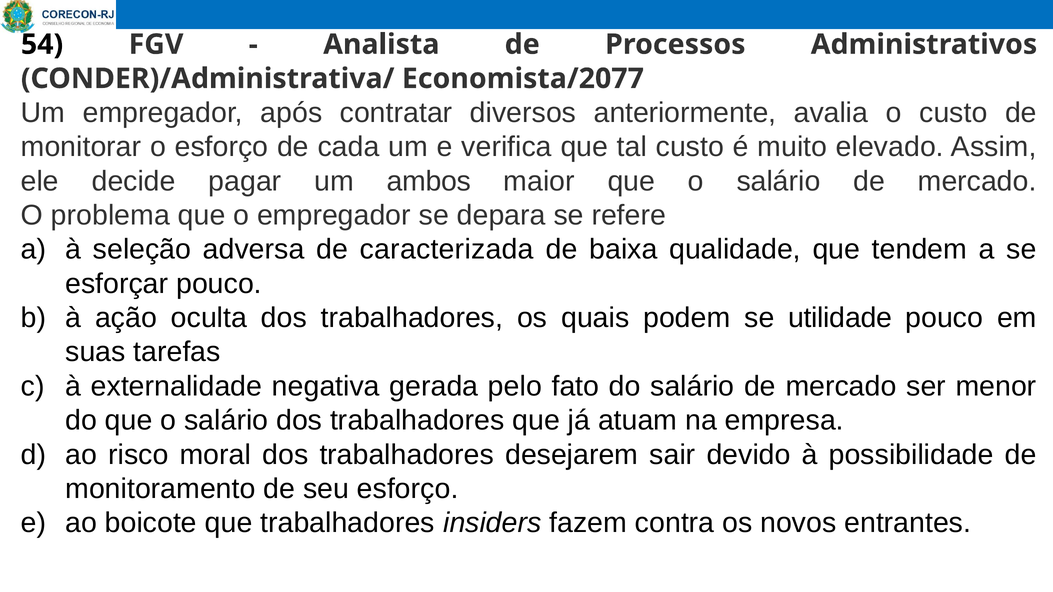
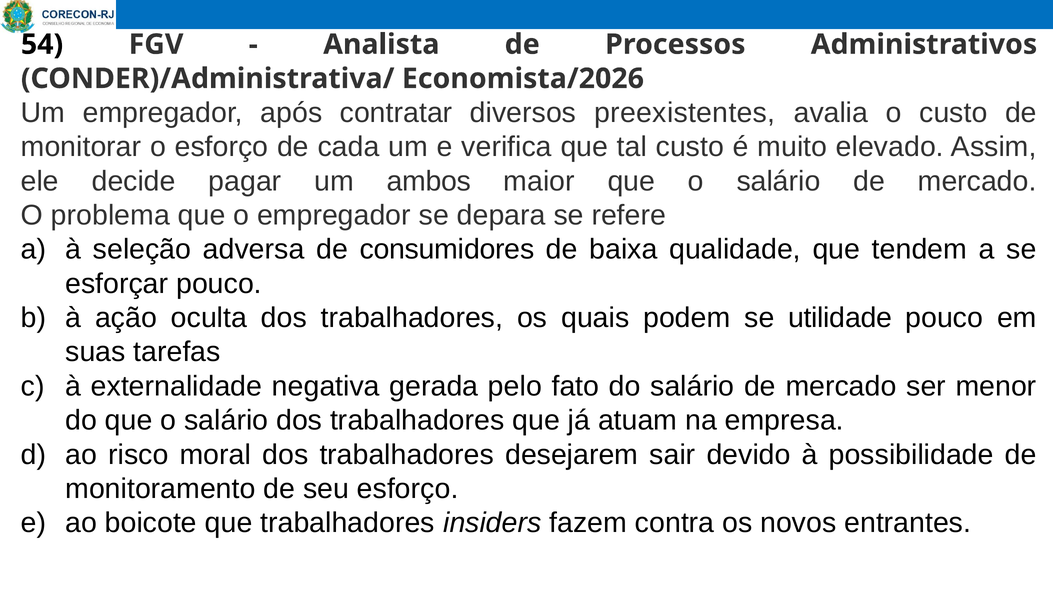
Economista/2077: Economista/2077 -> Economista/2026 (523, 79)
anteriormente: anteriormente -> preexistentes (685, 113)
caracterizada: caracterizada -> consumidores (447, 250)
